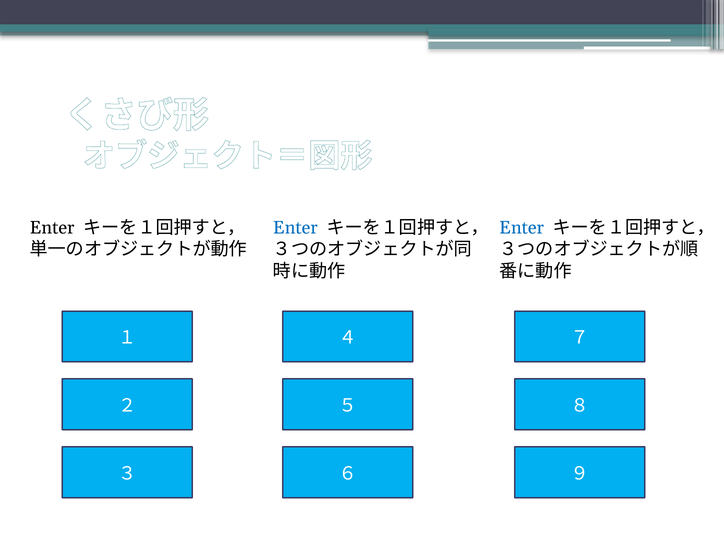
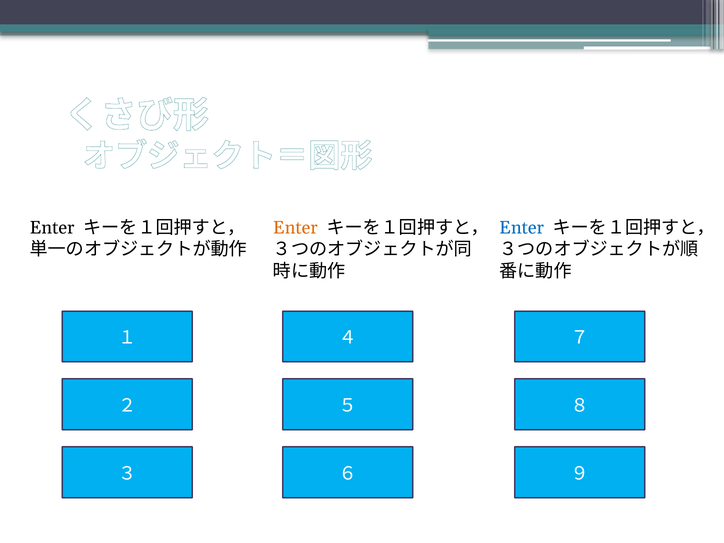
Enter colour: blue -> orange (295, 228)
